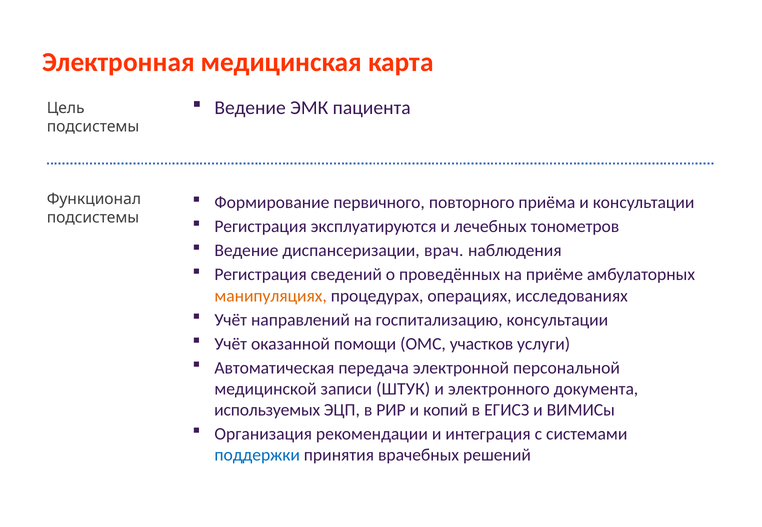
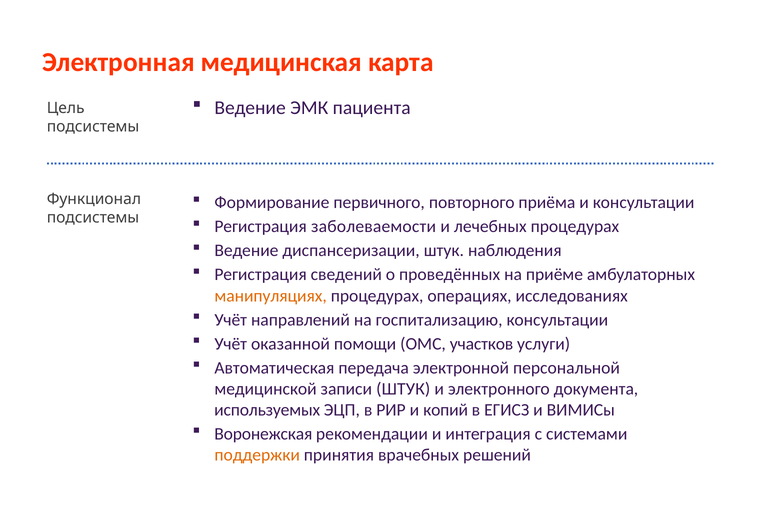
эксплуатируются: эксплуатируются -> заболеваемости (374, 227)
лечебных тонометров: тонометров -> процедурах (575, 227)
диспансеризации врач: врач -> штук (444, 251)
Организация: Организация -> Воронежская (263, 434)
поддержки colour: blue -> orange (257, 456)
